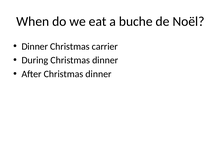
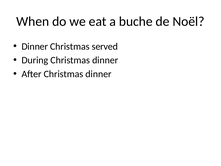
carrier: carrier -> served (105, 46)
